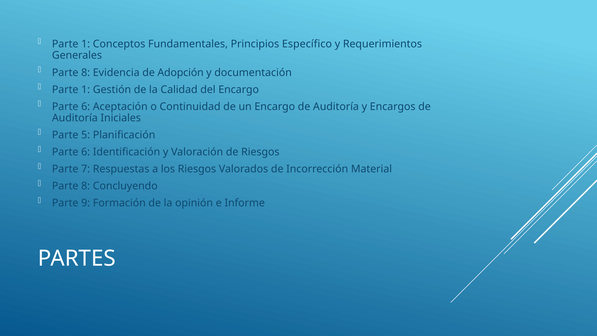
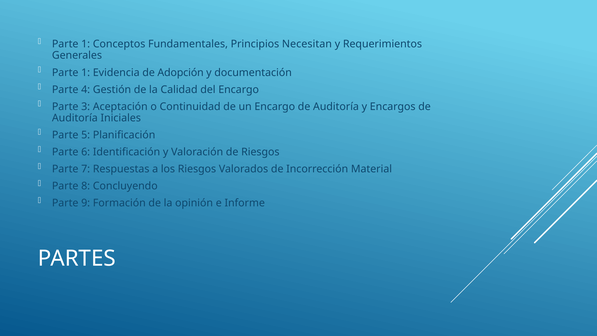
Específico: Específico -> Necesitan (307, 44)
8: 8 -> 1 (86, 72)
1: 1 -> 4 (86, 89)
6: 6 -> 3 (86, 106)
